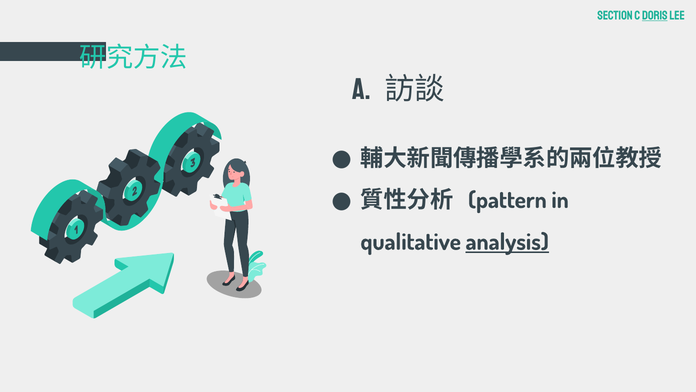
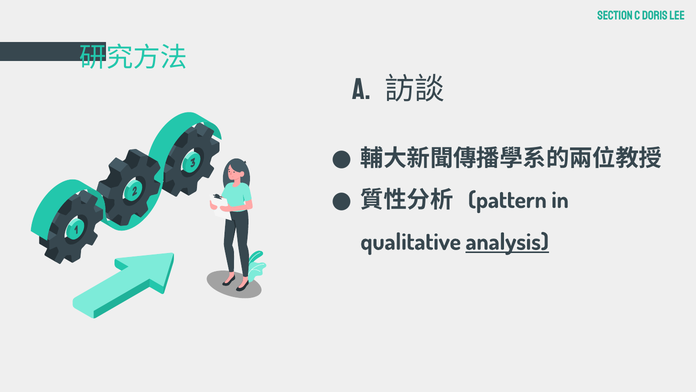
Doris underline: present -> none (655, 15)
